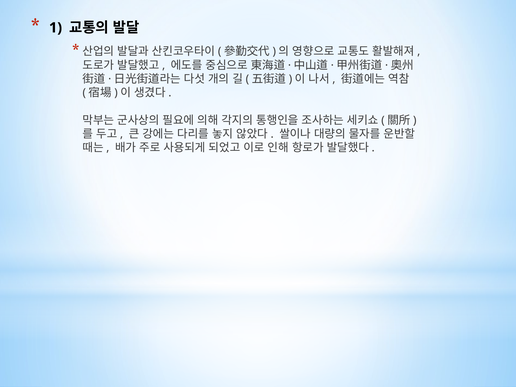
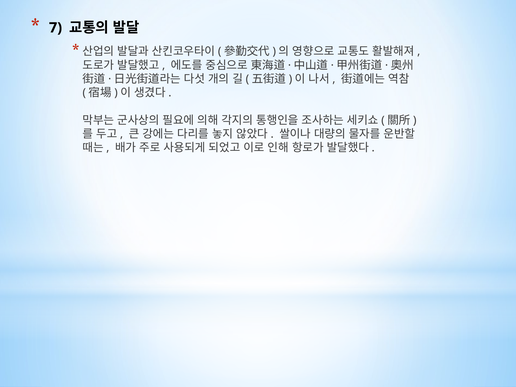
1: 1 -> 7 (56, 28)
